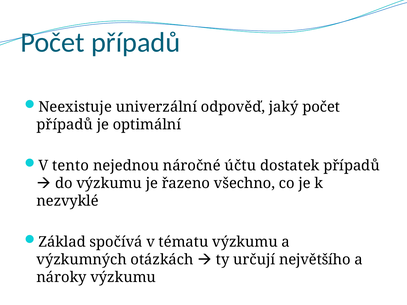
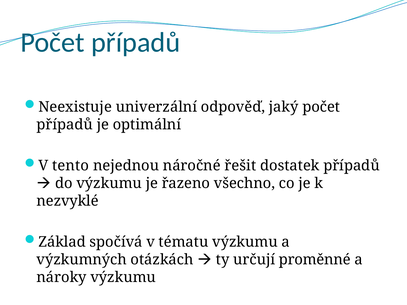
účtu: účtu -> řešit (240, 166)
největšího: největšího -> proměnné (315, 260)
